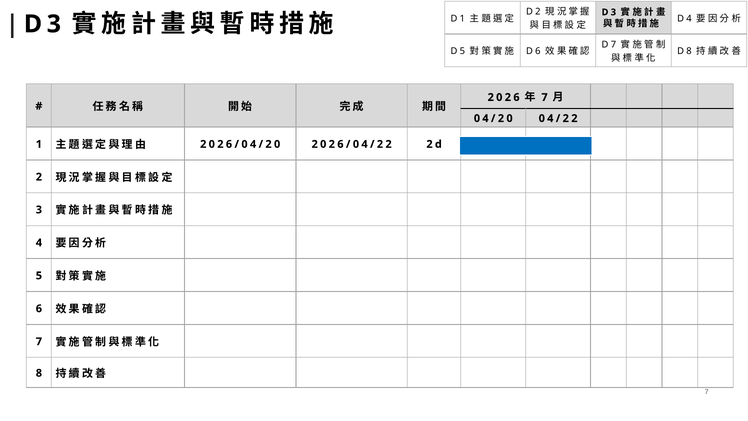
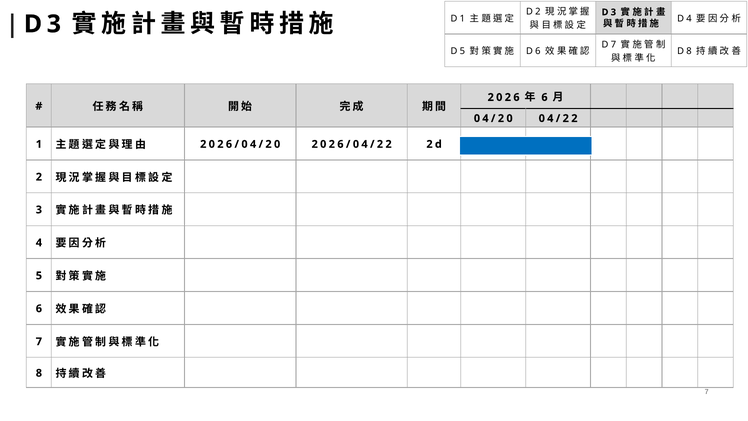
7: 7 -> 6 (545, 97)
